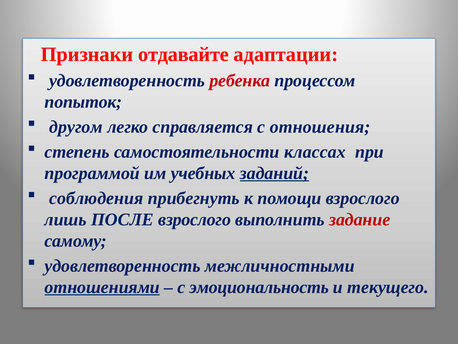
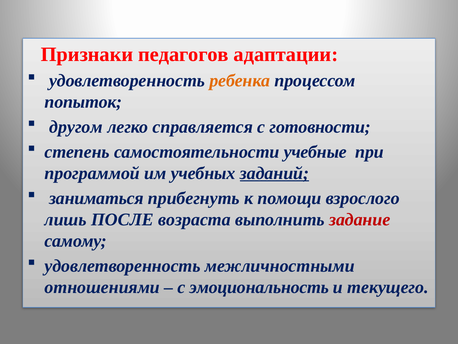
отдавайте: отдавайте -> педагогов (183, 54)
ребенка colour: red -> orange (240, 81)
отношения: отношения -> готовности (320, 127)
классах: классах -> учебные (315, 152)
соблюдения: соблюдения -> заниматься (96, 198)
ПОСЛЕ взрослого: взрослого -> возраста (194, 219)
отношениями underline: present -> none (102, 287)
